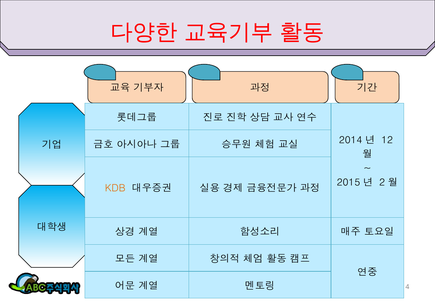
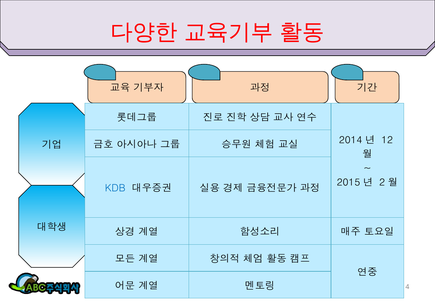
KDB colour: orange -> blue (115, 188)
